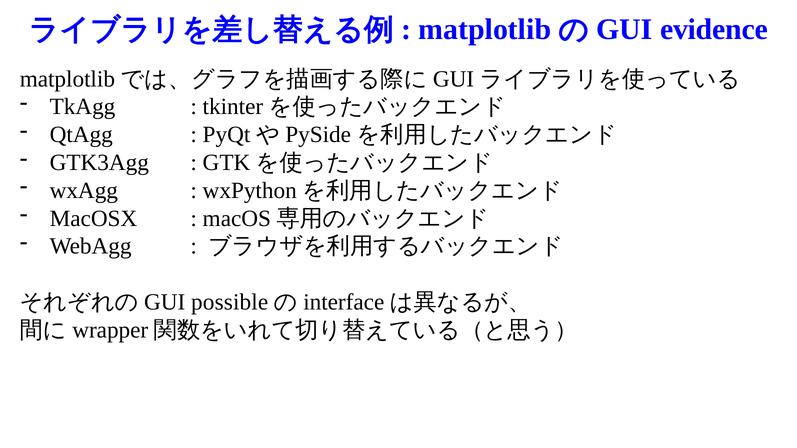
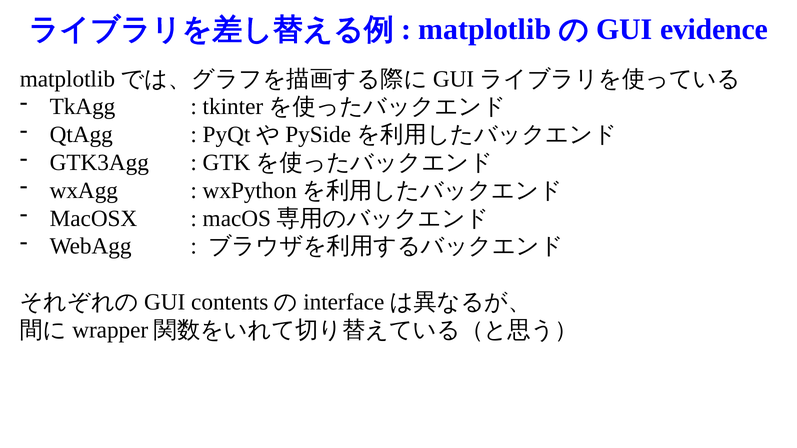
possible: possible -> contents (230, 302)
